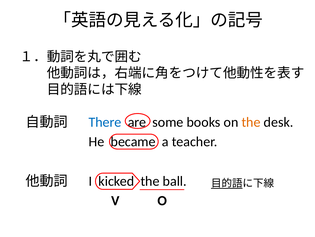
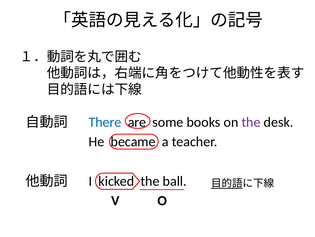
the colour: orange -> purple (251, 122)
